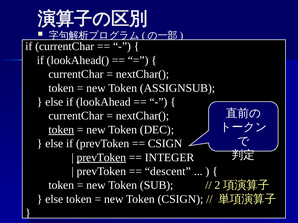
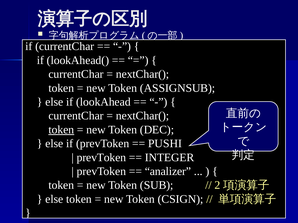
CSIGN: CSIGN -> PUSHI (165, 144)
prevToken underline: present -> none (101, 158)
descent: descent -> analizer (168, 172)
